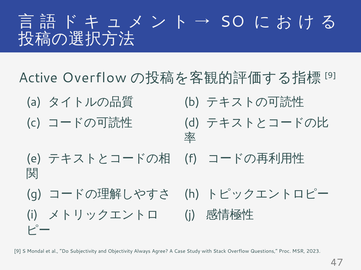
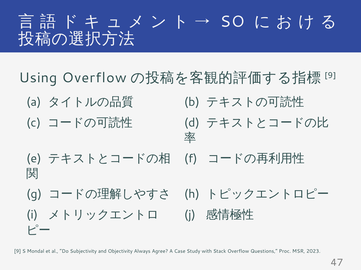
Active: Active -> Using (38, 78)
